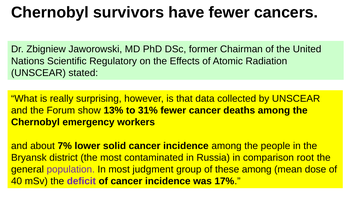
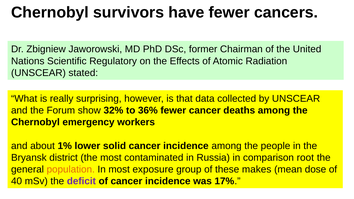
13%: 13% -> 32% (113, 110)
31%: 31% -> 36% (148, 110)
7%: 7% -> 1% (65, 146)
population colour: purple -> orange (71, 170)
judgment: judgment -> exposure (153, 170)
these among: among -> makes (257, 170)
